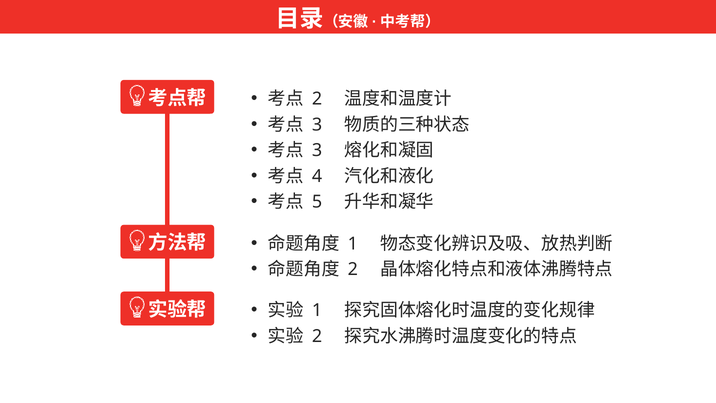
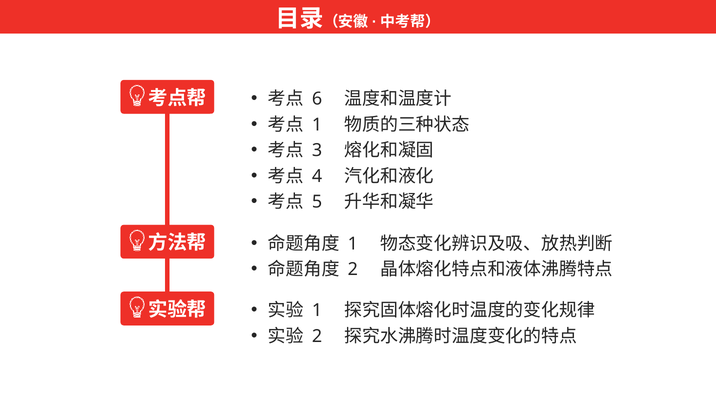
2: 2 -> 6 (317, 99)
3: 3 -> 1 (317, 125)
